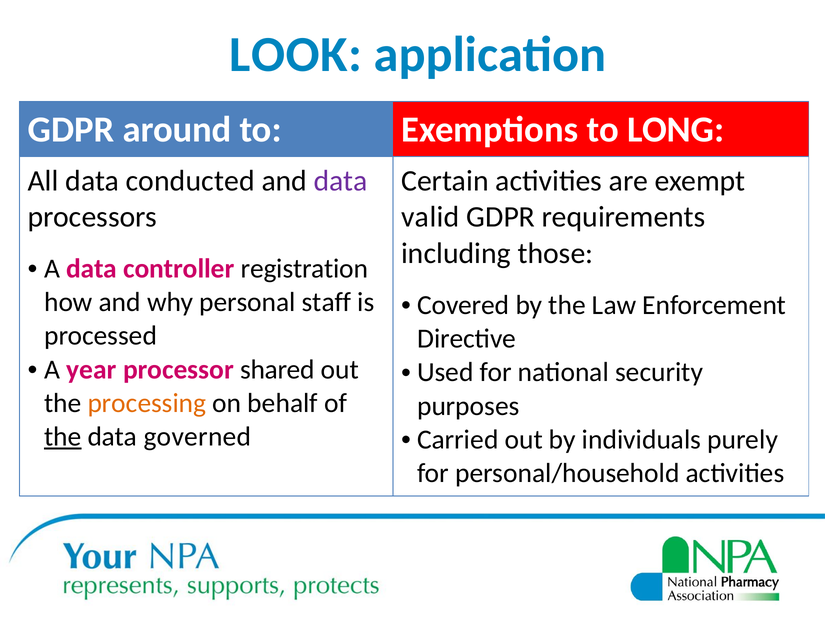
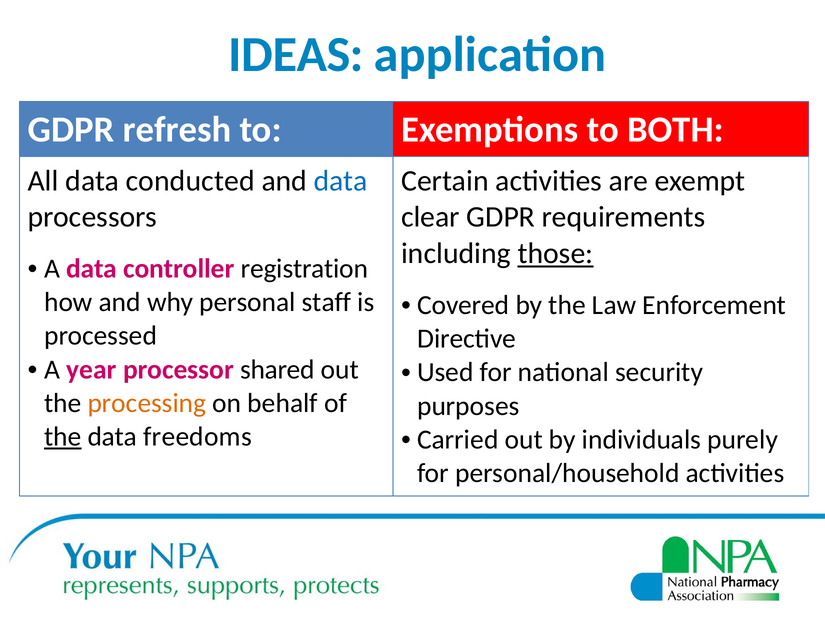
LOOK: LOOK -> IDEAS (296, 55)
around: around -> refresh (177, 130)
LONG: LONG -> BOTH (675, 130)
data colour: purple -> blue (341, 181)
valid: valid -> clear (430, 217)
those underline: none -> present (555, 253)
governed: governed -> freedoms (197, 436)
